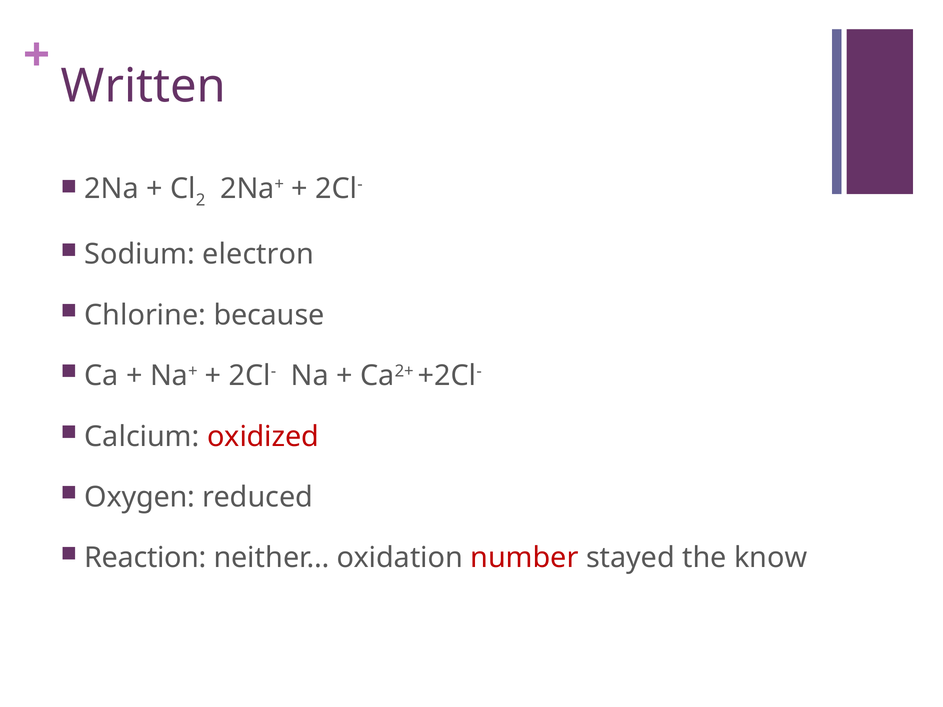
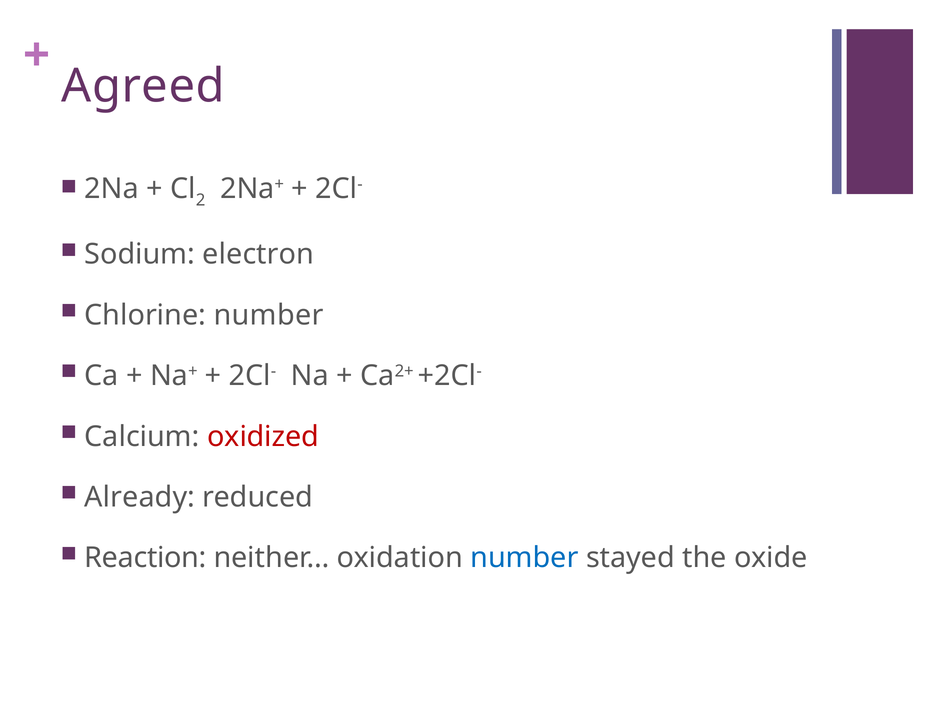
Written: Written -> Agreed (143, 86)
Chlorine because: because -> number (269, 315)
Oxygen: Oxygen -> Already (140, 497)
number colour: red -> blue (524, 558)
know: know -> oxide (771, 558)
